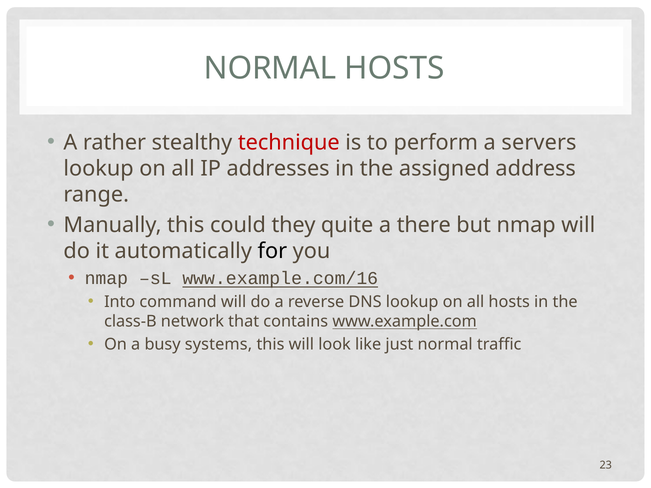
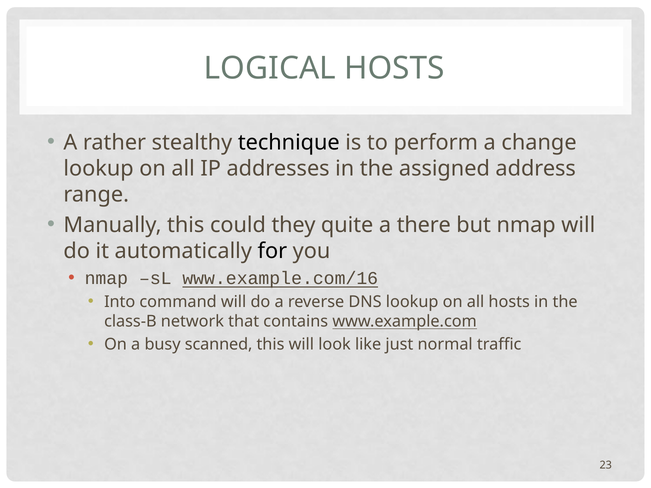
NORMAL: NORMAL -> LOGICAL (270, 68)
technique colour: red -> black (289, 143)
servers: servers -> change (539, 143)
systems: systems -> scanned (219, 344)
